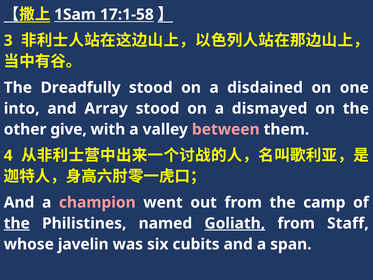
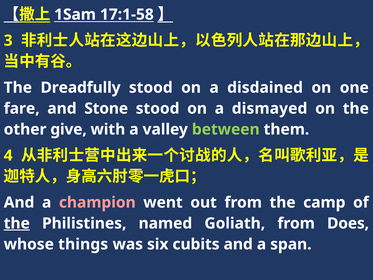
into: into -> fare (22, 108)
Array: Array -> Stone (106, 108)
between colour: pink -> light green (226, 129)
Goliath underline: present -> none (235, 223)
Staff: Staff -> Does (348, 223)
javelin: javelin -> things (83, 244)
